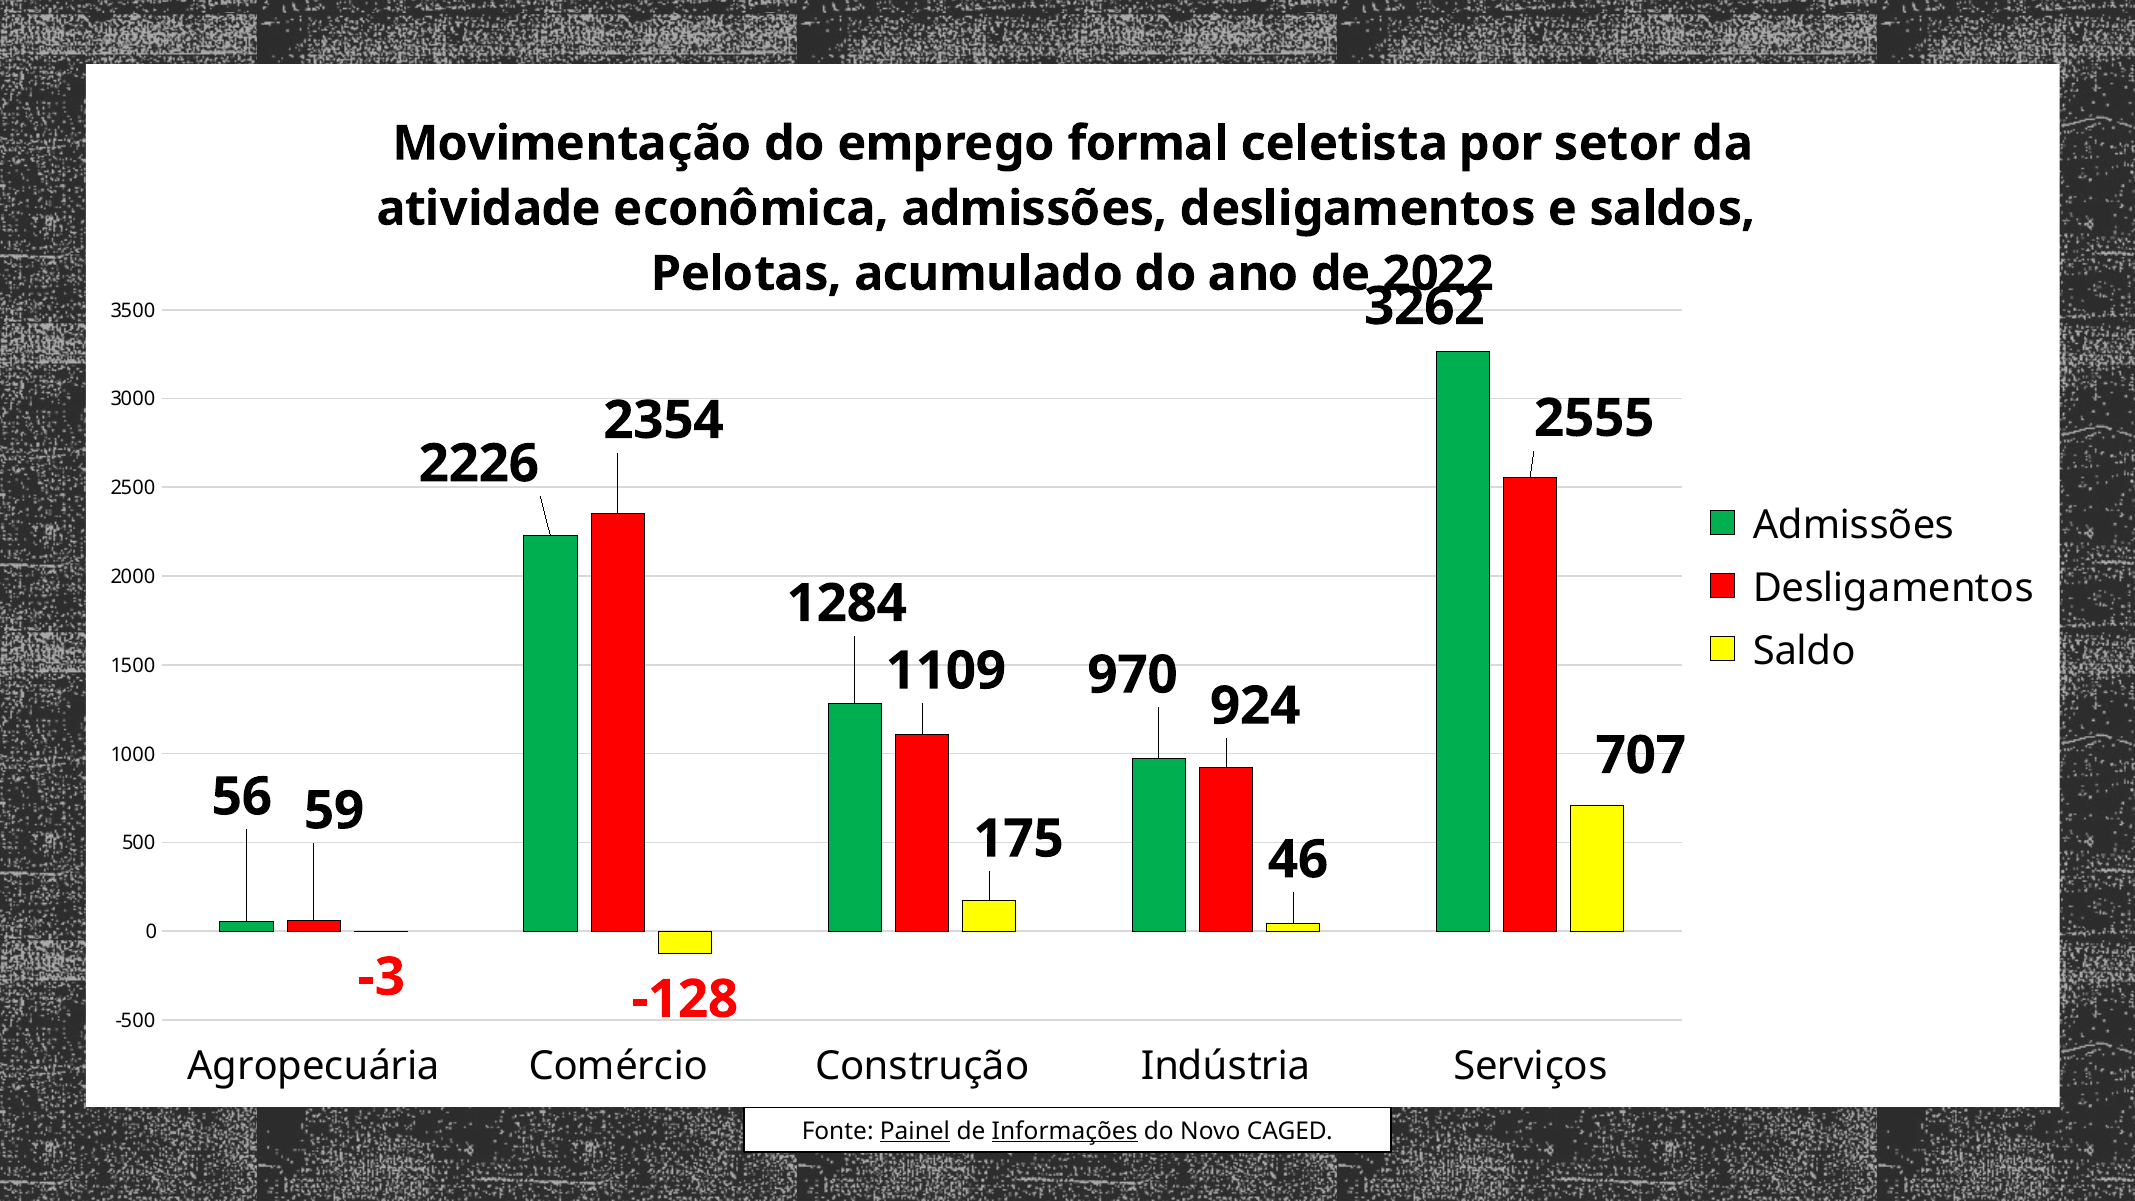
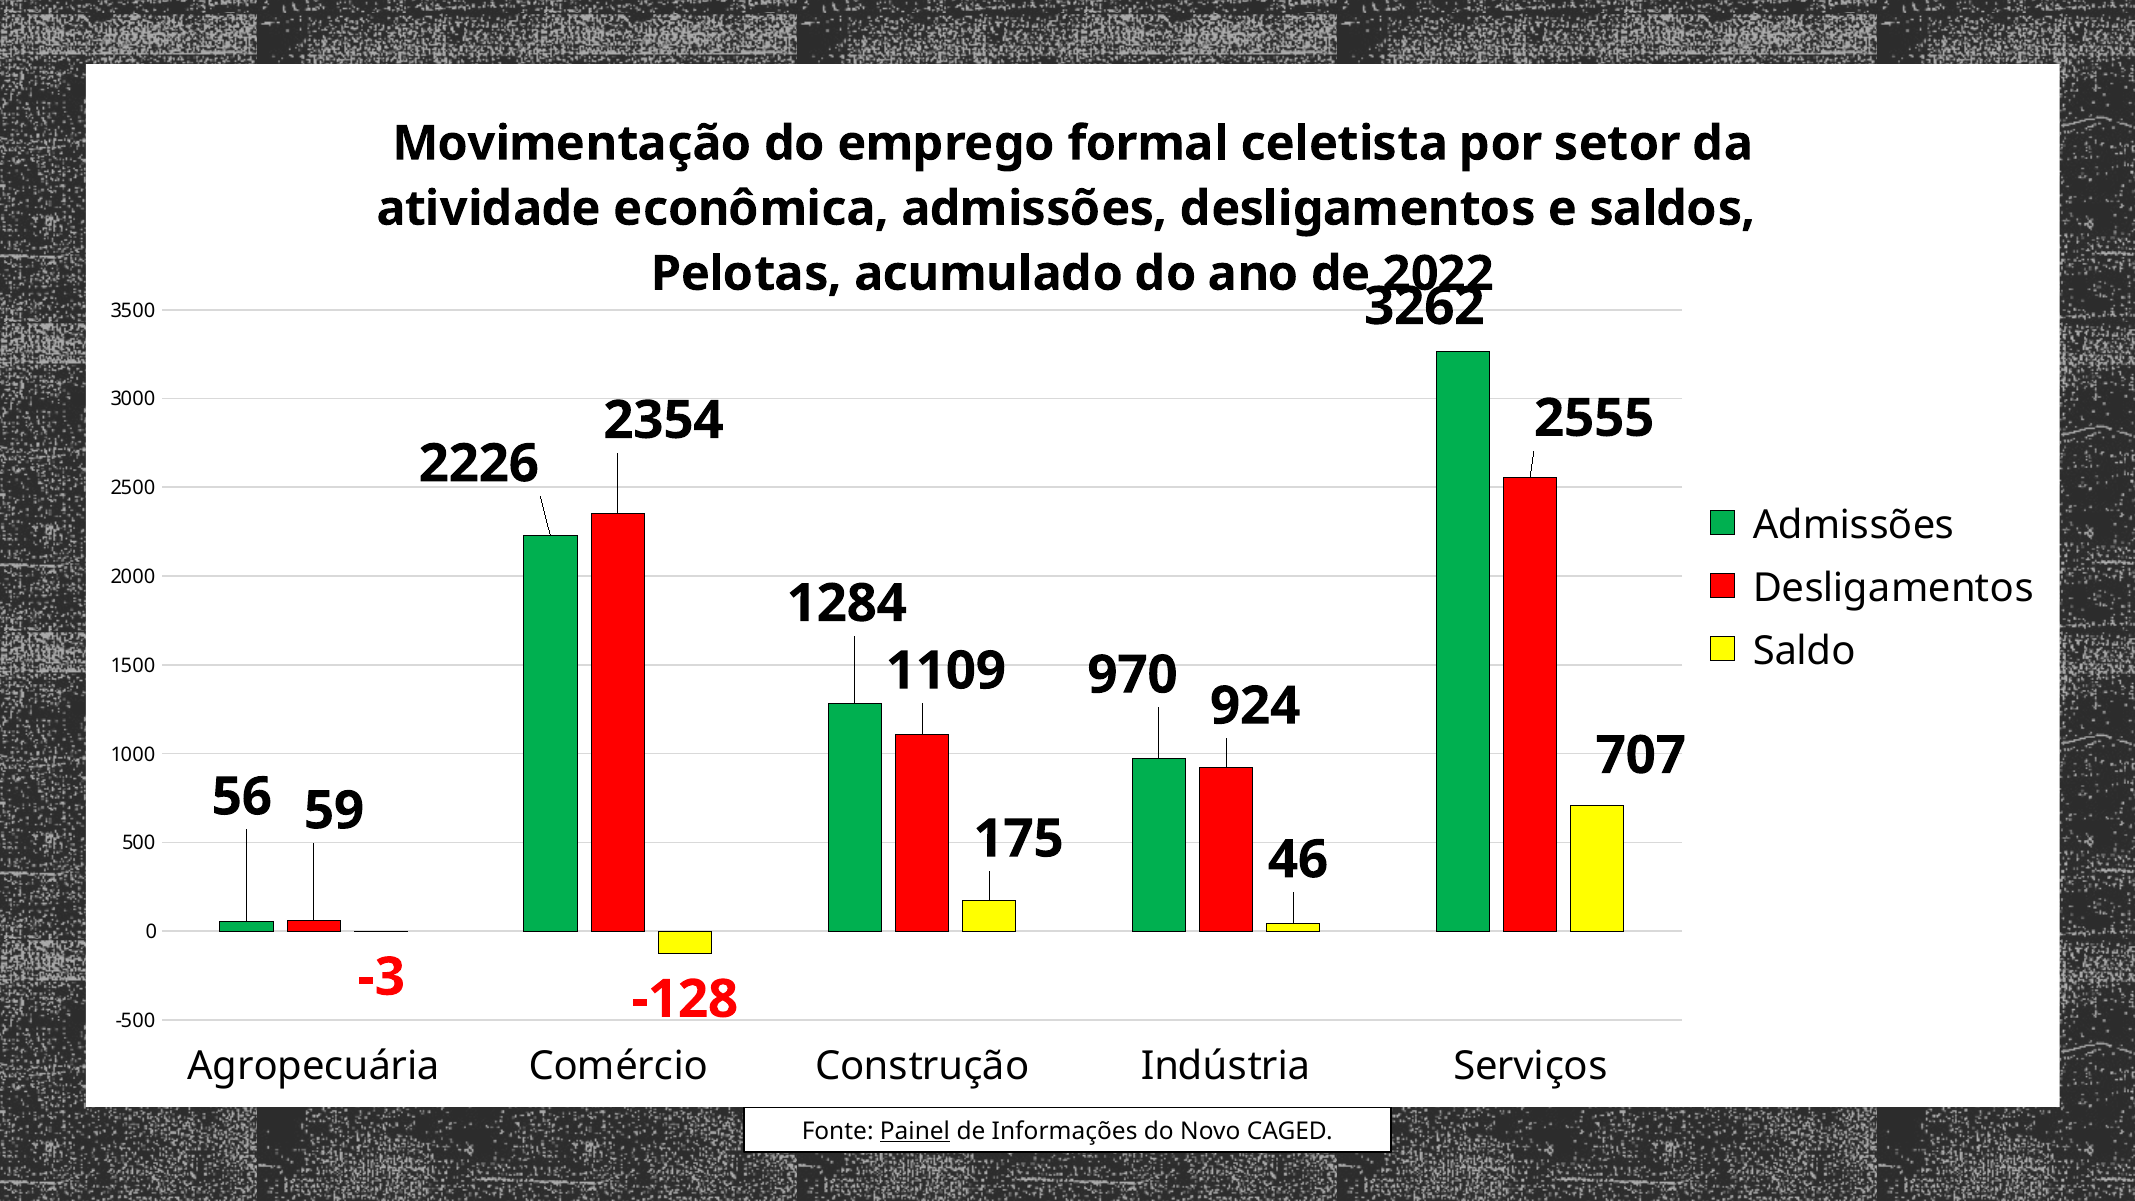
Informações underline: present -> none (1065, 1131)
